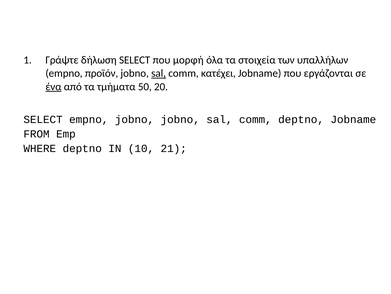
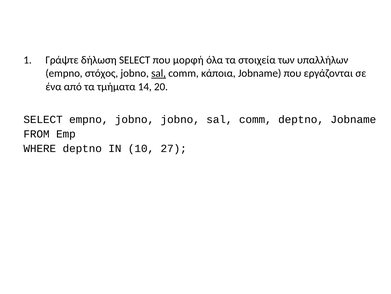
προϊόν: προϊόν -> στόχος (102, 73)
κατέχει: κατέχει -> κάποια (218, 73)
ένα underline: present -> none (53, 86)
50: 50 -> 14 (145, 86)
21: 21 -> 27 (174, 148)
